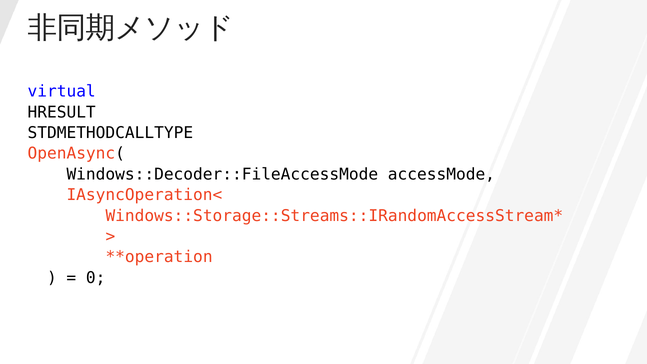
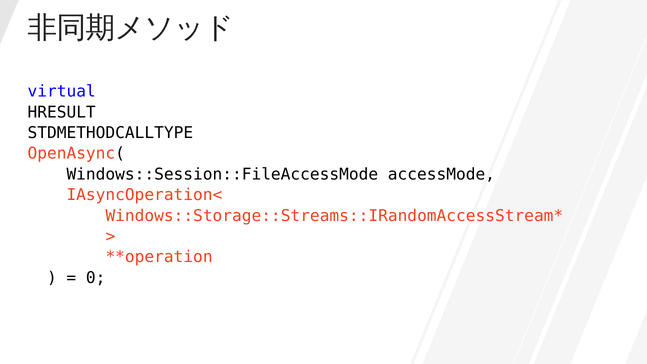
Windows::Decoder::FileAccessMode: Windows::Decoder::FileAccessMode -> Windows::Session::FileAccessMode (222, 174)
